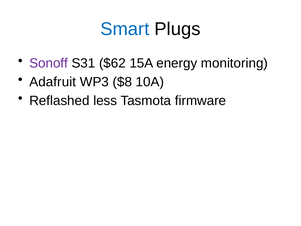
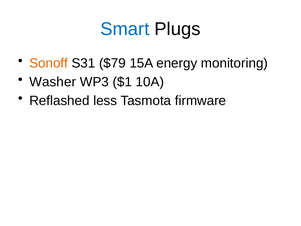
Sonoff colour: purple -> orange (49, 63)
$62: $62 -> $79 (112, 63)
Adafruit: Adafruit -> Washer (53, 82)
$8: $8 -> $1 (122, 82)
